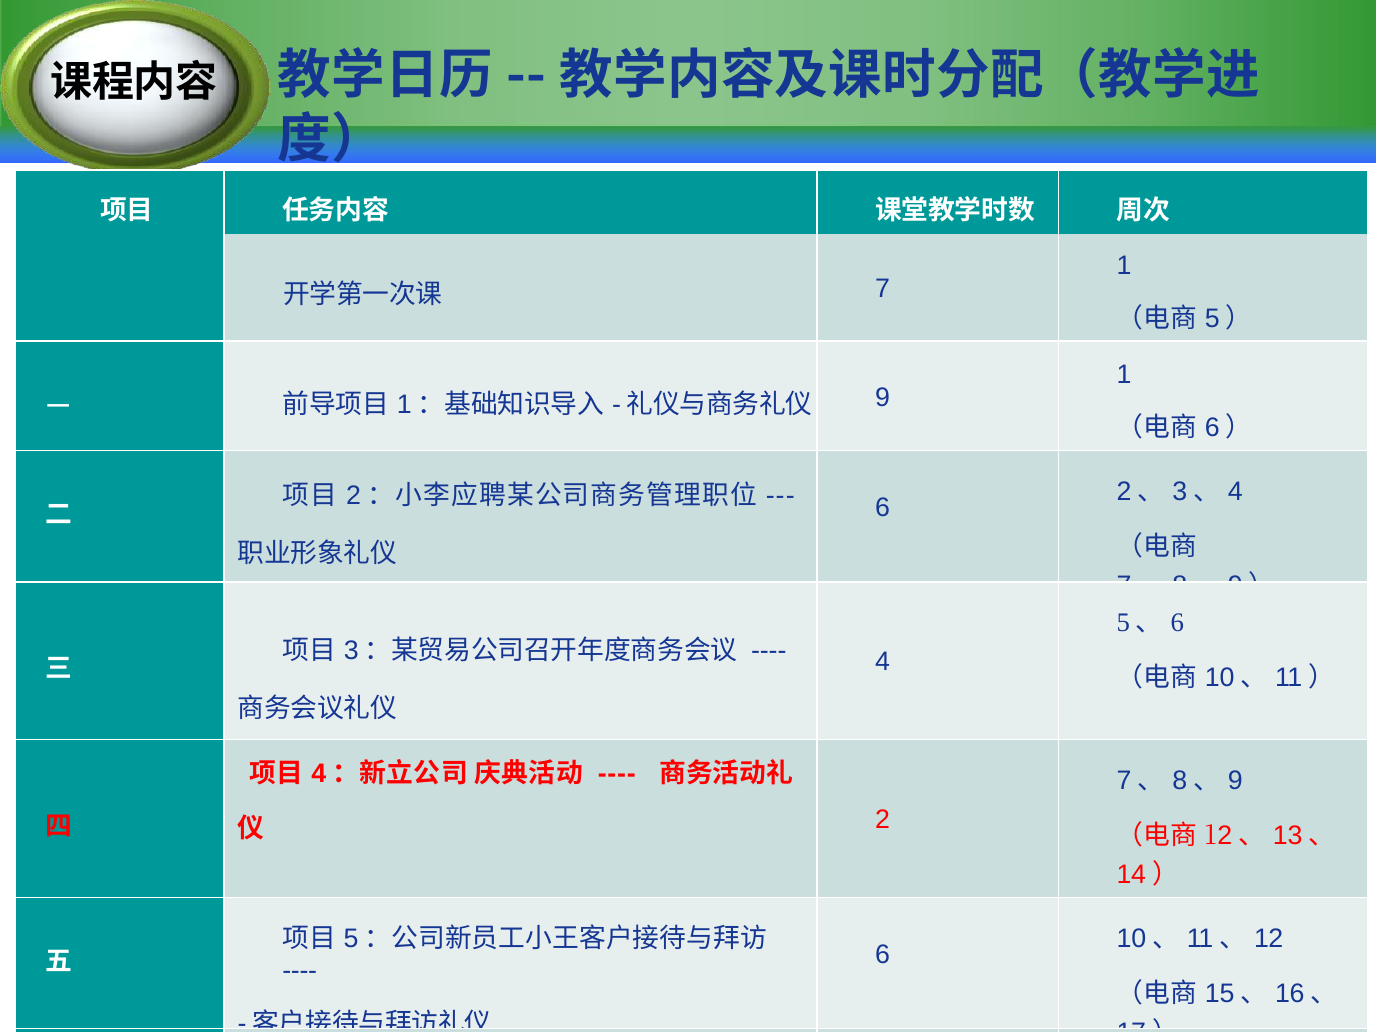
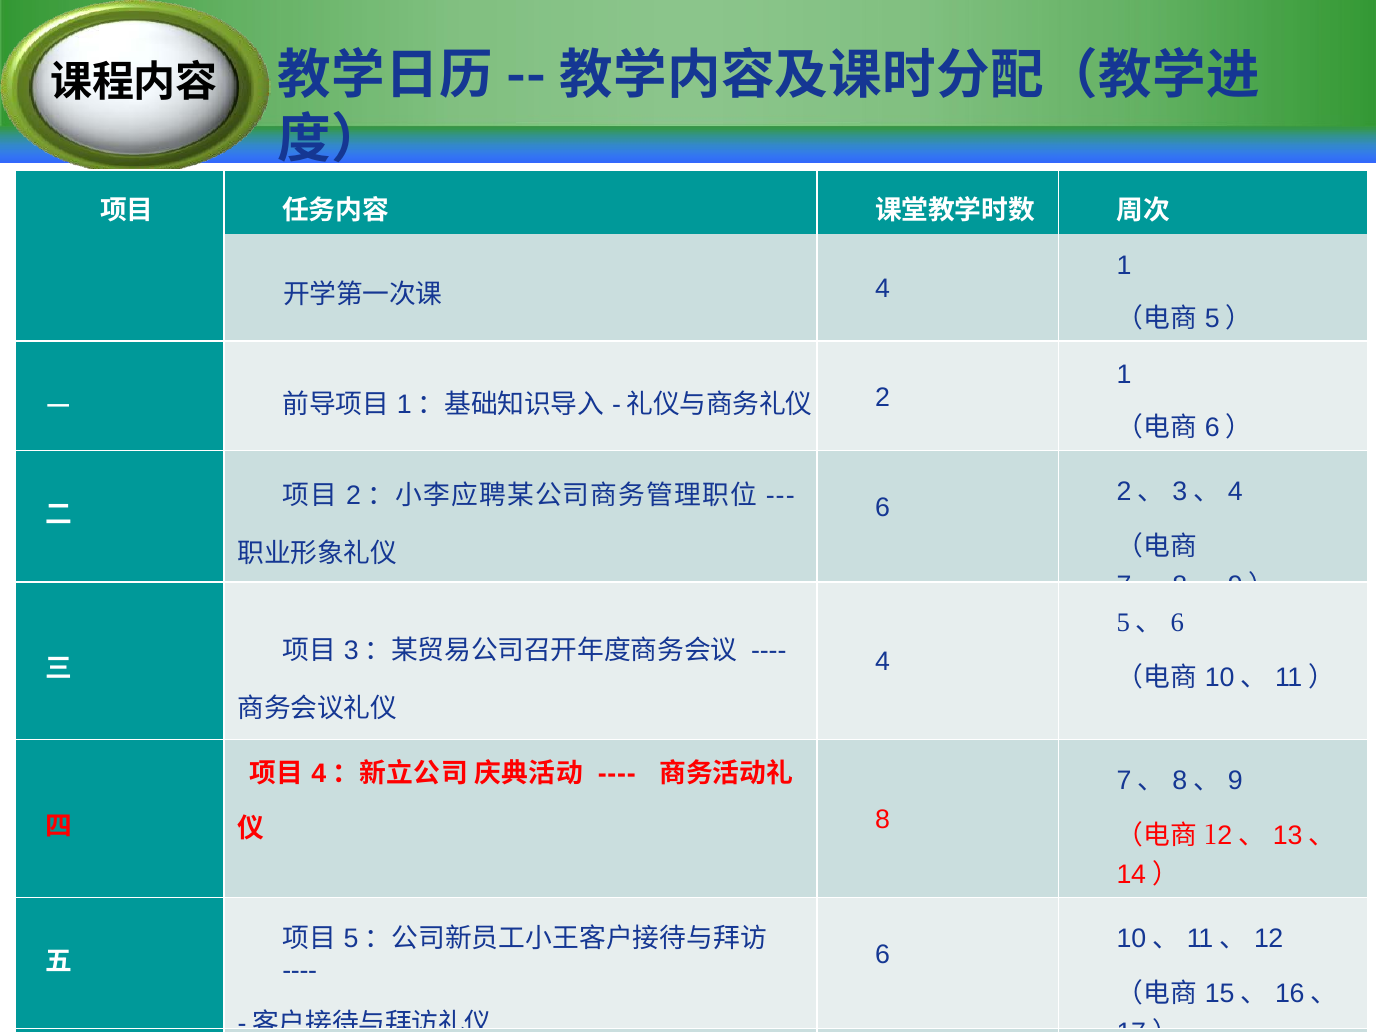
7: 7 -> 4 (882, 288)
9: 9 -> 2 (882, 398)
2: 2 -> 8 (882, 820)
